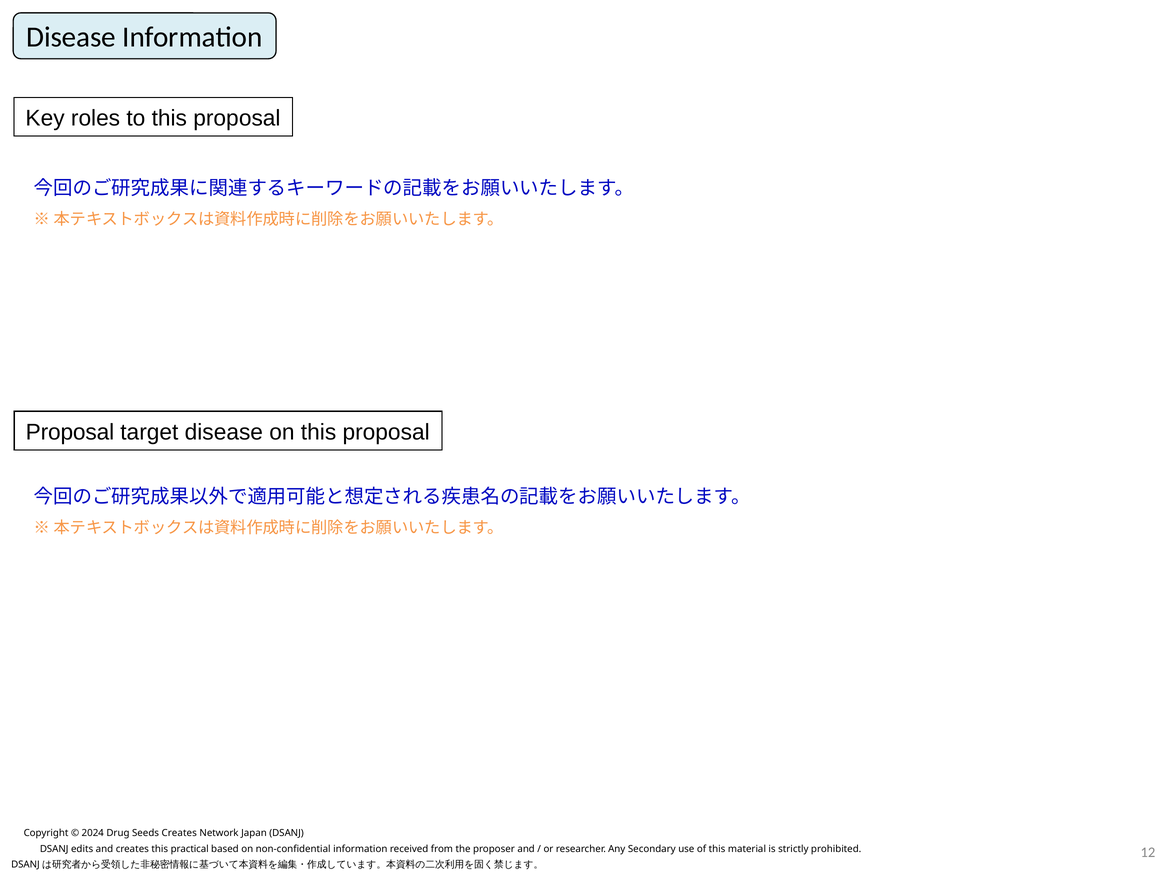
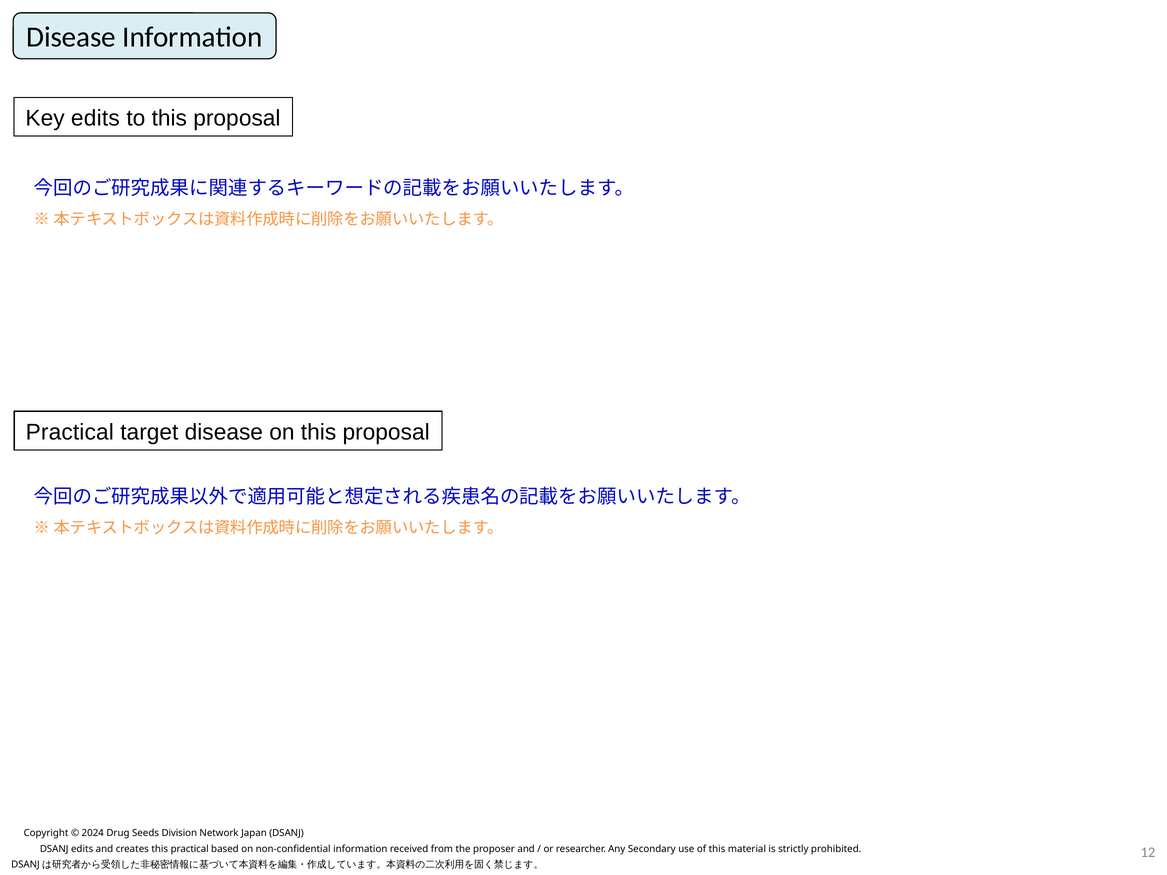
Key roles: roles -> edits (95, 118)
Proposal: Proposal -> Practical (70, 432)
Seeds Creates: Creates -> Division (179, 833)
